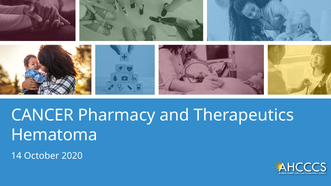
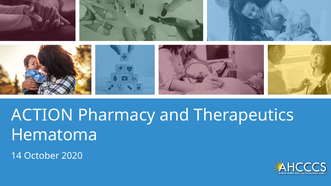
CANCER: CANCER -> ACTION (42, 115)
